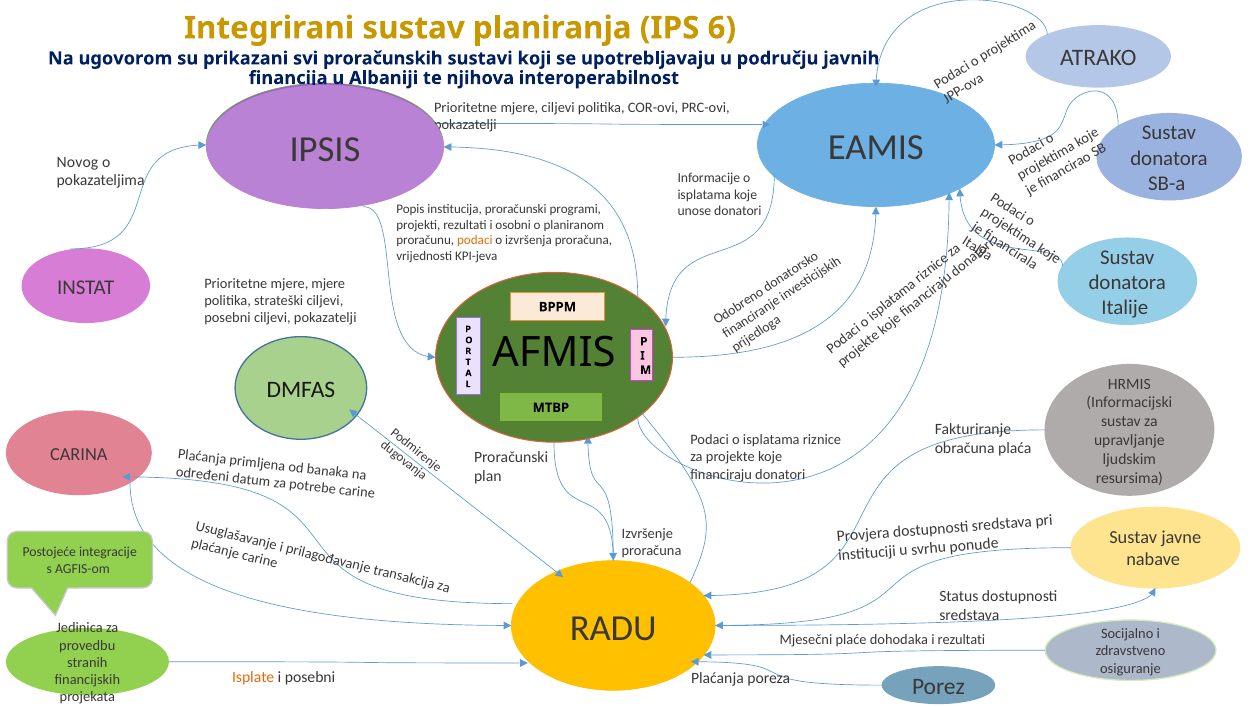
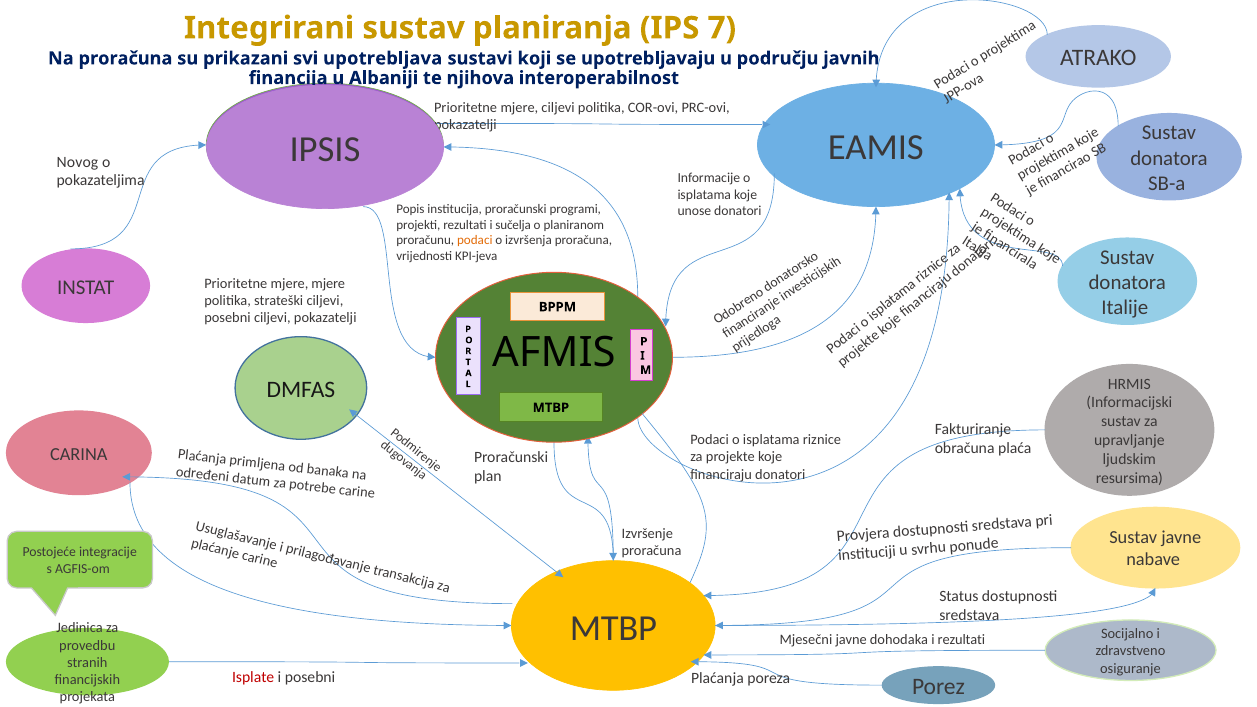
6: 6 -> 7 (722, 28)
Na ugovorom: ugovorom -> proračuna (125, 58)
proračunskih: proračunskih -> upotrebljava (383, 58)
osobni: osobni -> sučelja (513, 225)
RADU: RADU -> MTBP (613, 628)
Mjesečni plaće: plaće -> javne (851, 640)
Isplate colour: orange -> red (253, 678)
